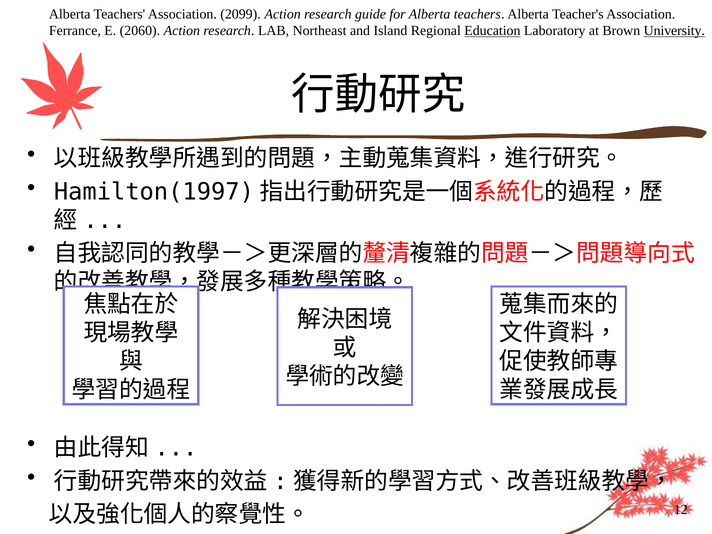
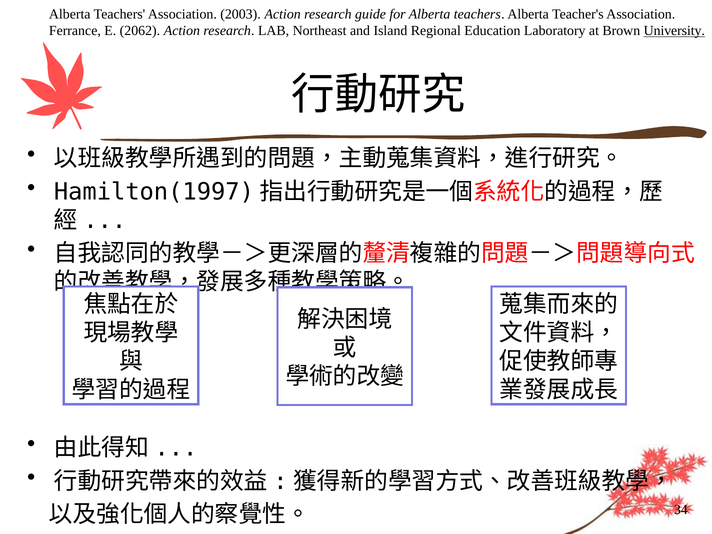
2099: 2099 -> 2003 (241, 14)
2060: 2060 -> 2062 (140, 31)
Education underline: present -> none (492, 31)
12: 12 -> 34 (681, 510)
